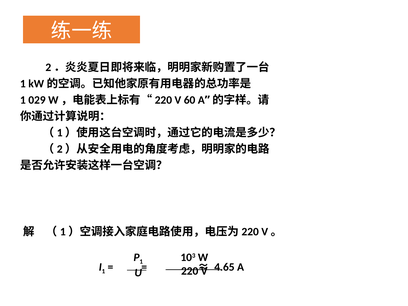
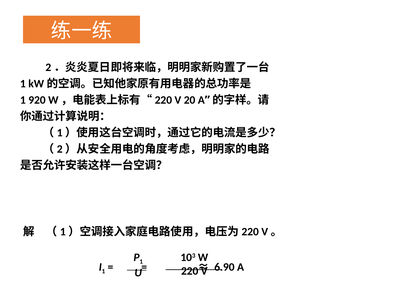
029: 029 -> 920 (37, 100)
60: 60 -> 20 (190, 100)
4.65: 4.65 -> 6.90 (224, 267)
